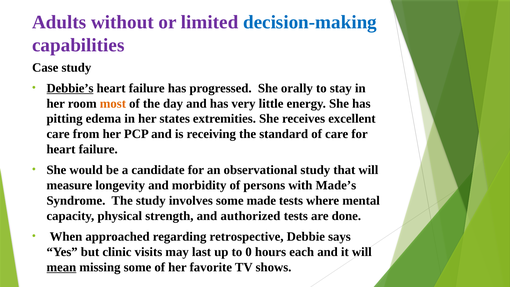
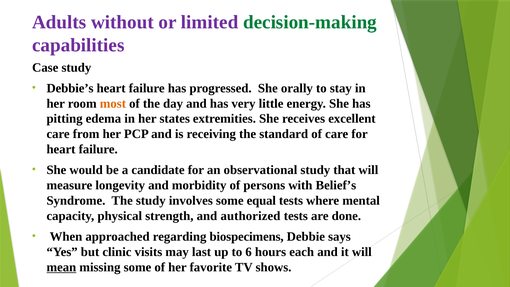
decision-making colour: blue -> green (310, 22)
Debbie’s underline: present -> none (70, 88)
Made’s: Made’s -> Belief’s (336, 185)
made: made -> equal (261, 201)
retrospective: retrospective -> biospecimens (247, 236)
0: 0 -> 6 (249, 252)
